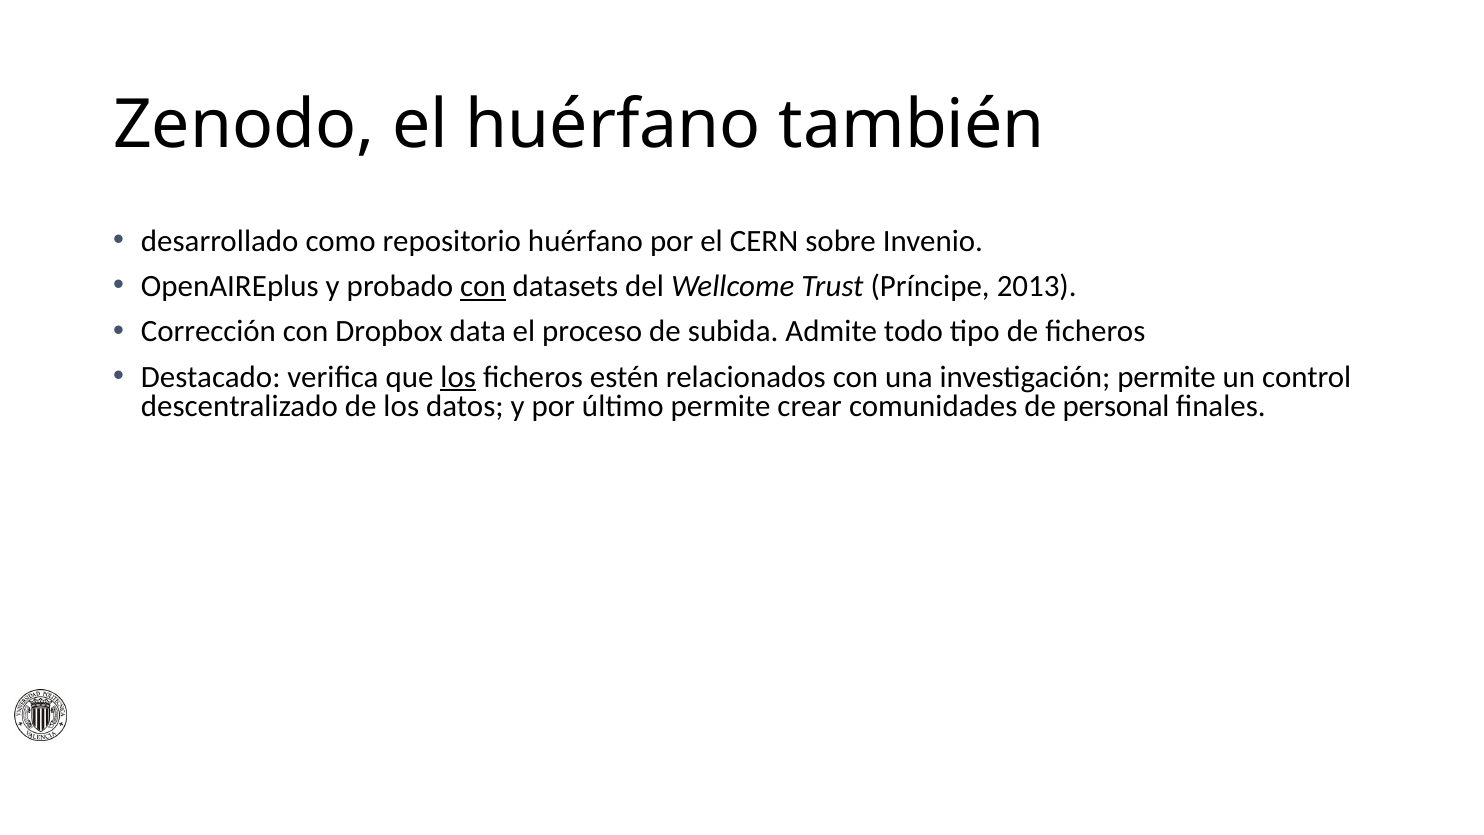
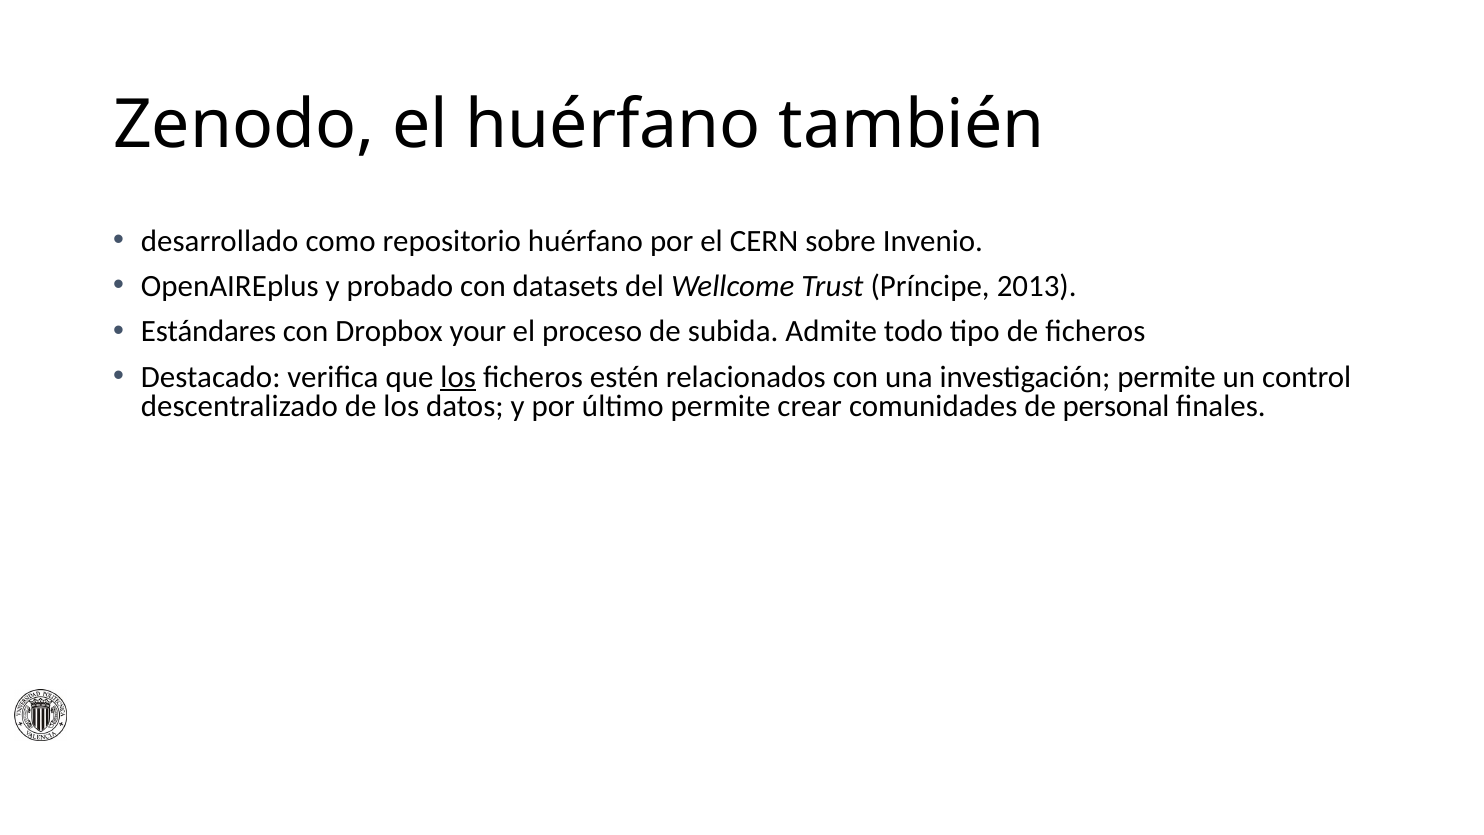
con underline: present -> none (483, 286)
Corrección: Corrección -> Estándares (209, 332)
data: data -> your (478, 332)
